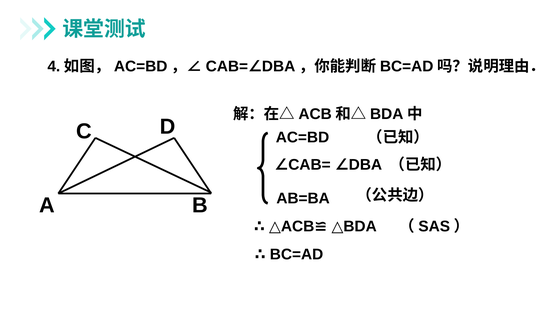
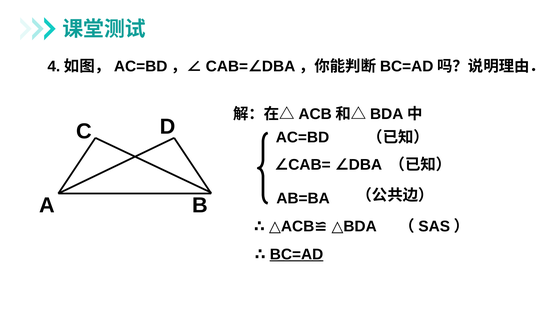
BC=AD underline: none -> present (297, 254)
